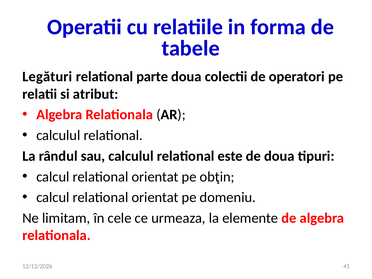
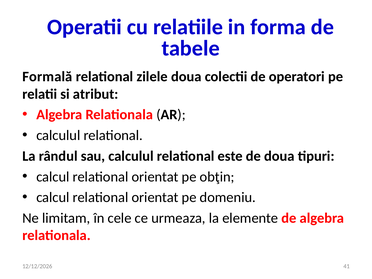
Legături: Legături -> Formală (47, 77)
parte: parte -> zilele (152, 77)
